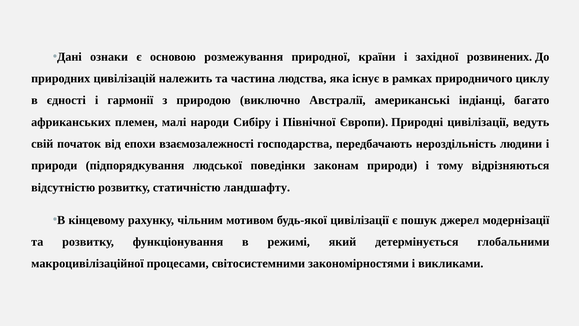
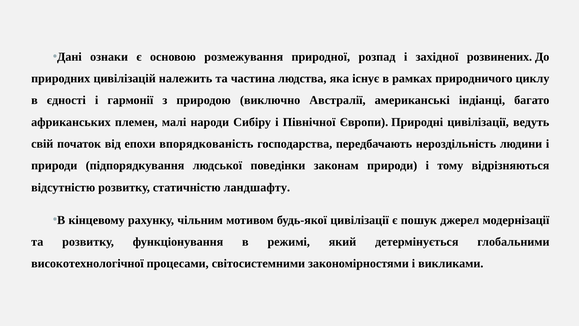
країни: країни -> розпад (377, 57)
взаємозалежності: взаємозалежності -> впорядкованість (206, 144)
макроцивілізаційної: макроцивілізаційної -> високотехнологічної (87, 263)
